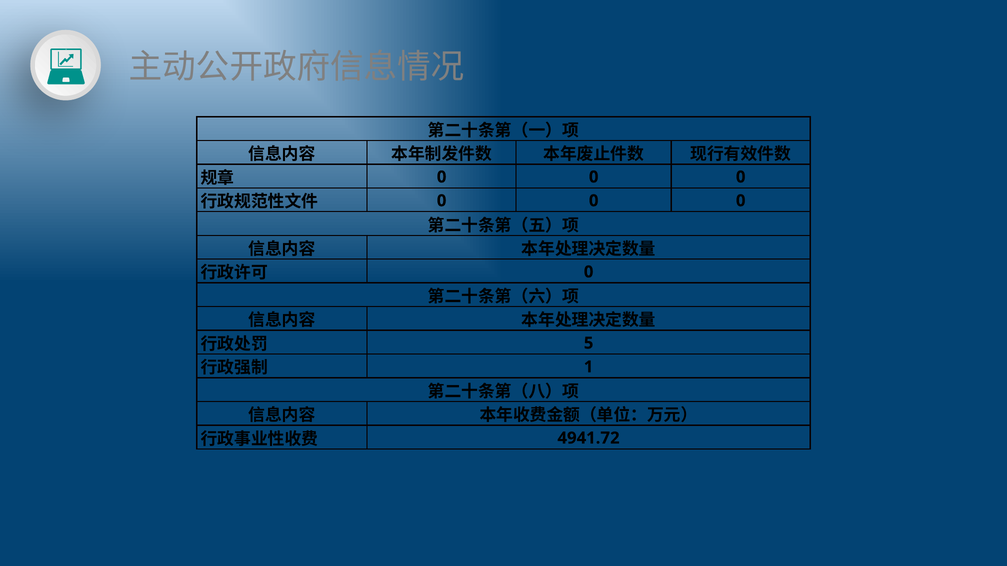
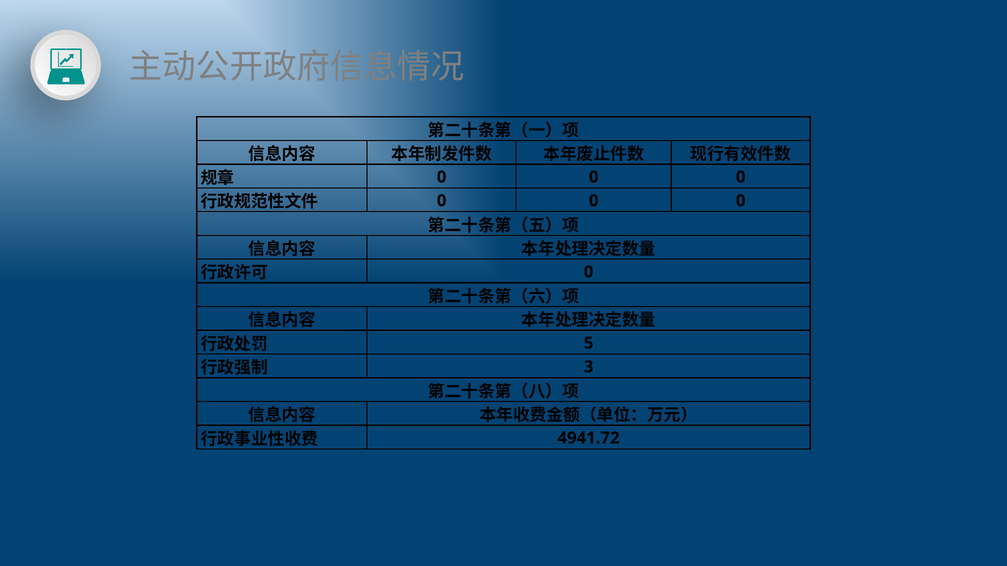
1: 1 -> 3 (589, 367)
